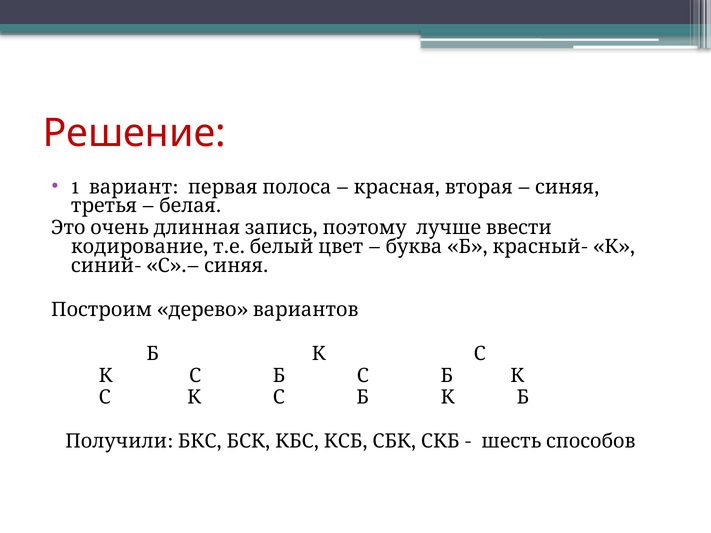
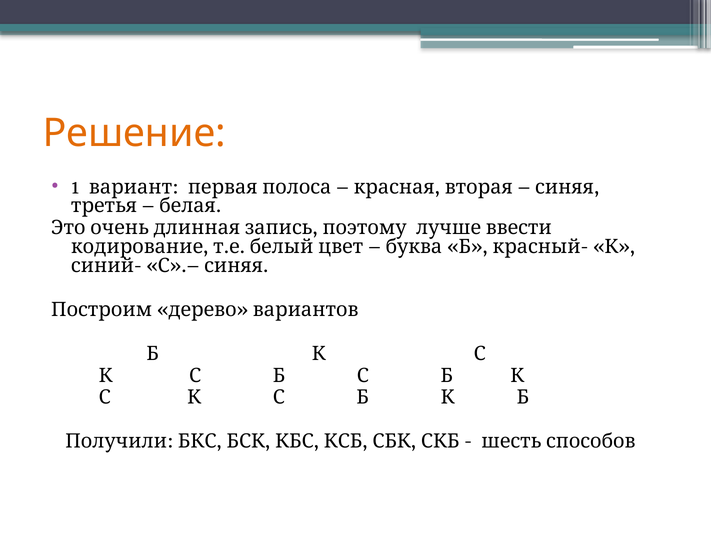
Решение colour: red -> orange (134, 133)
